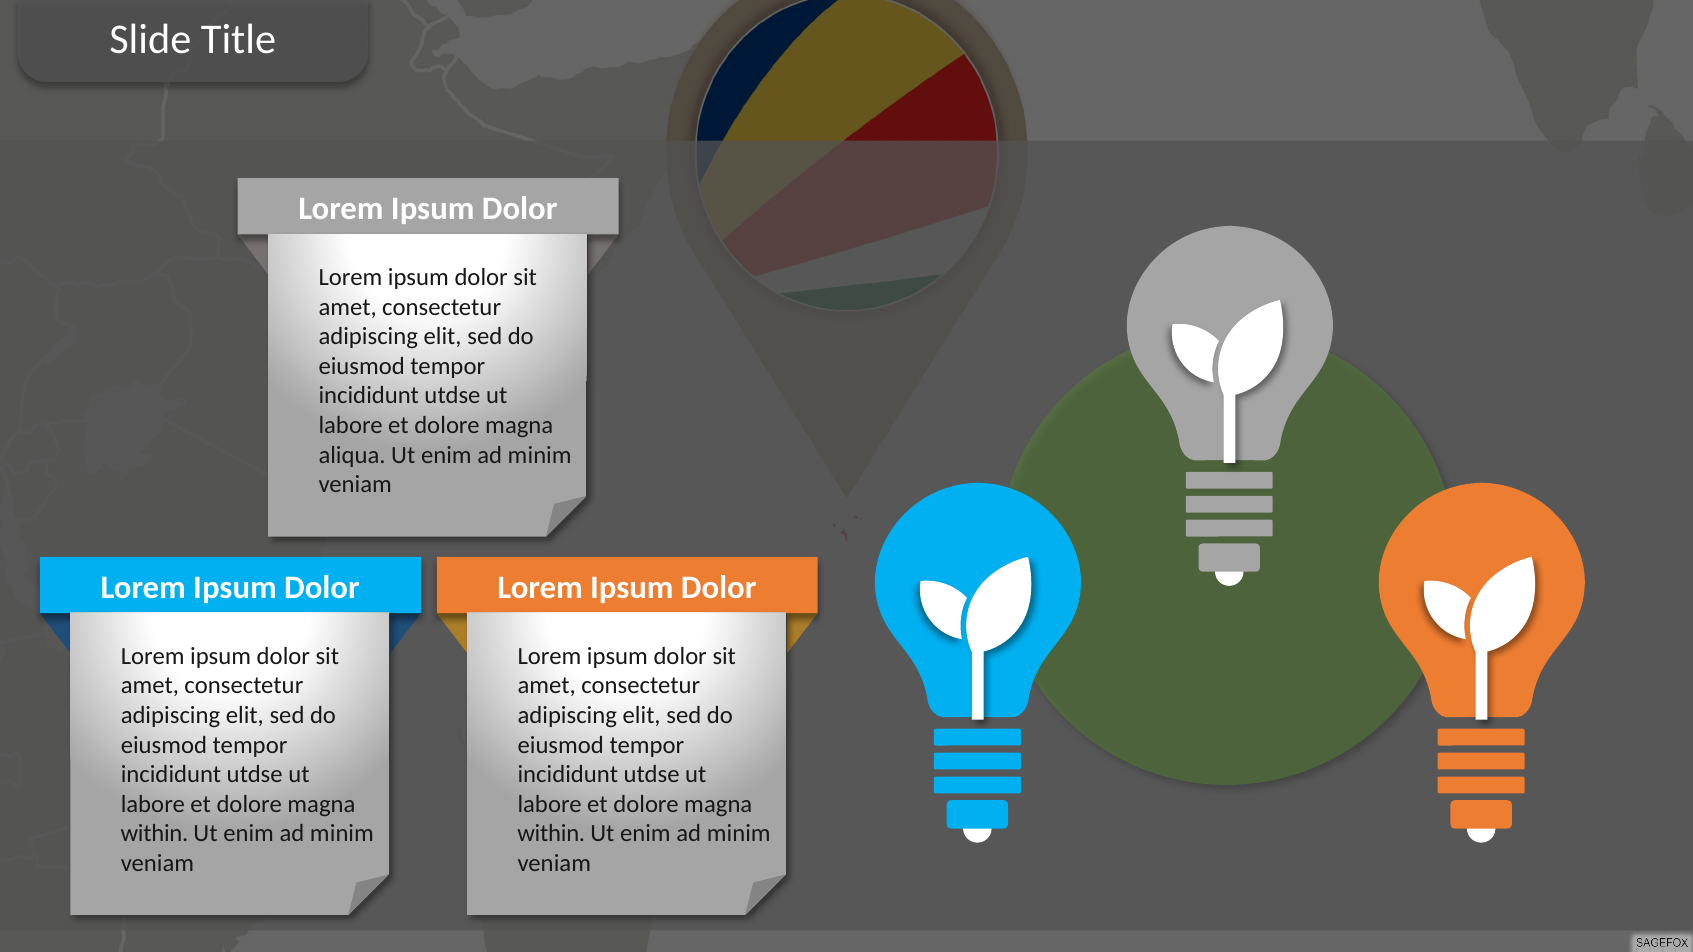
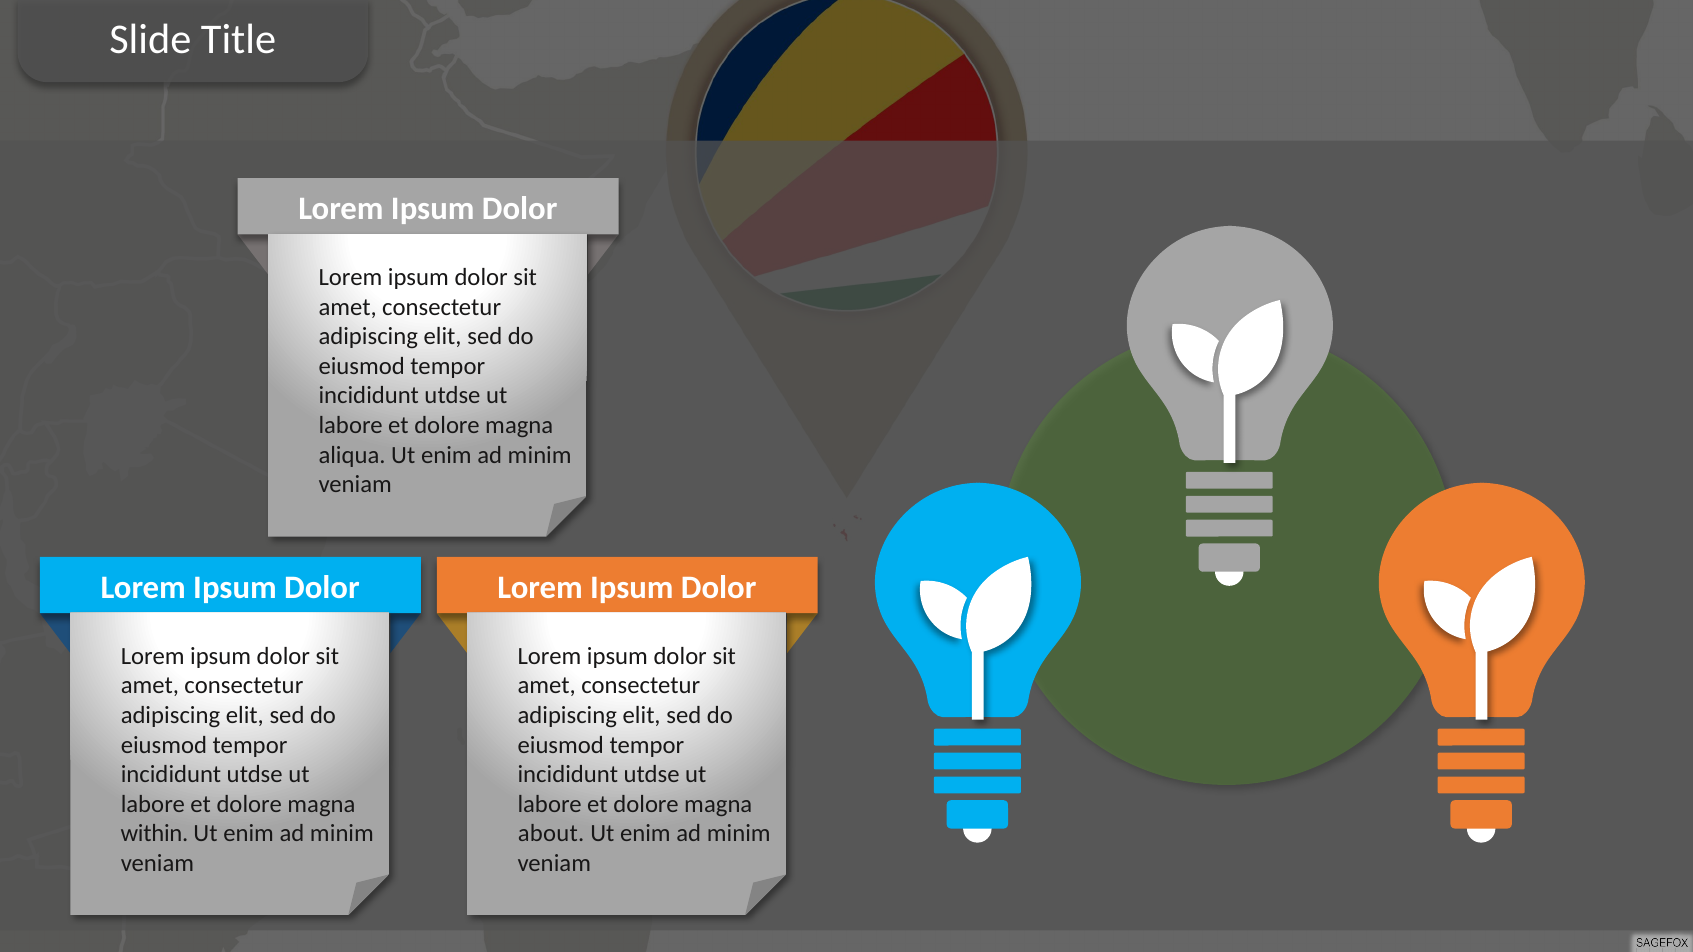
within: within -> about (551, 834)
